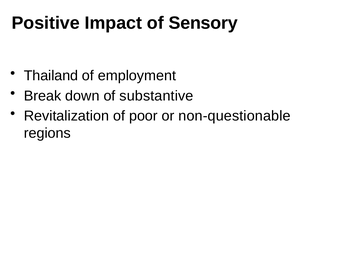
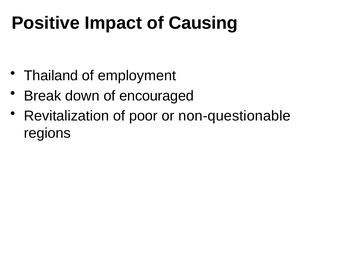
Sensory: Sensory -> Causing (203, 23)
substantive: substantive -> encouraged (157, 96)
